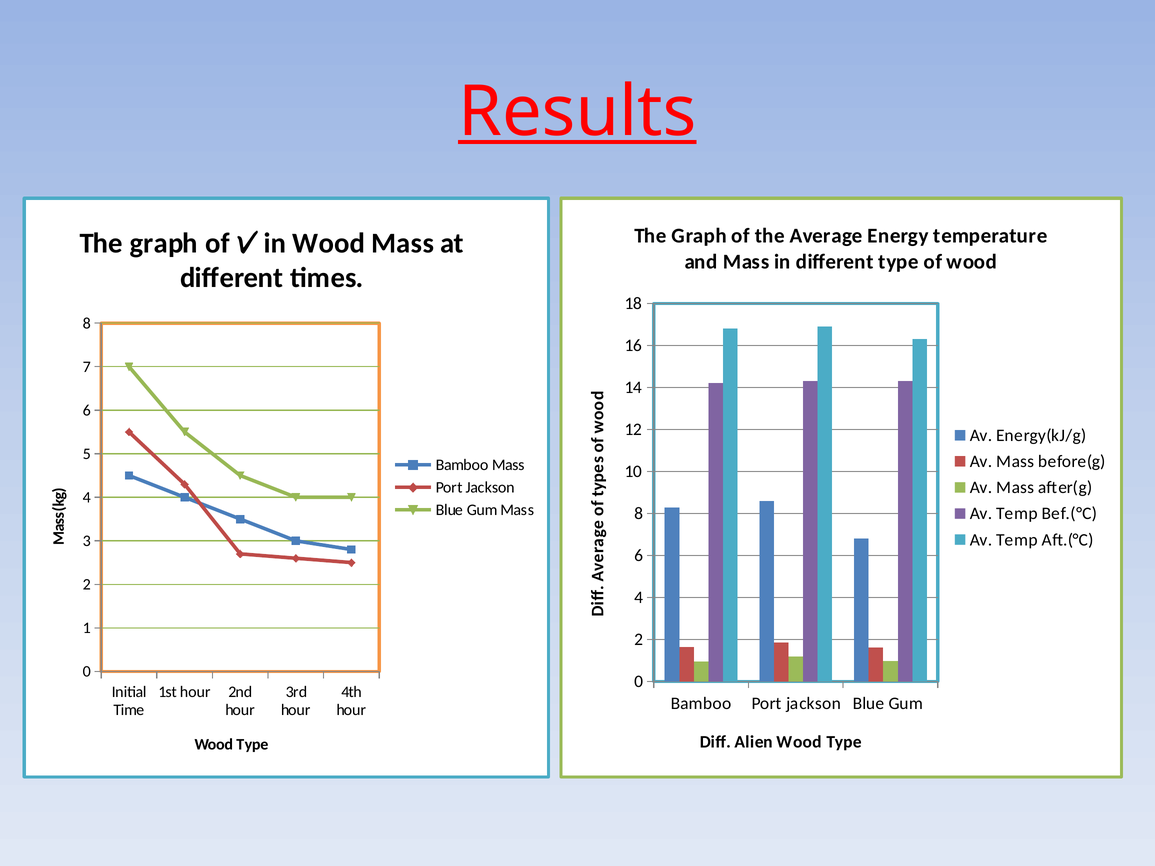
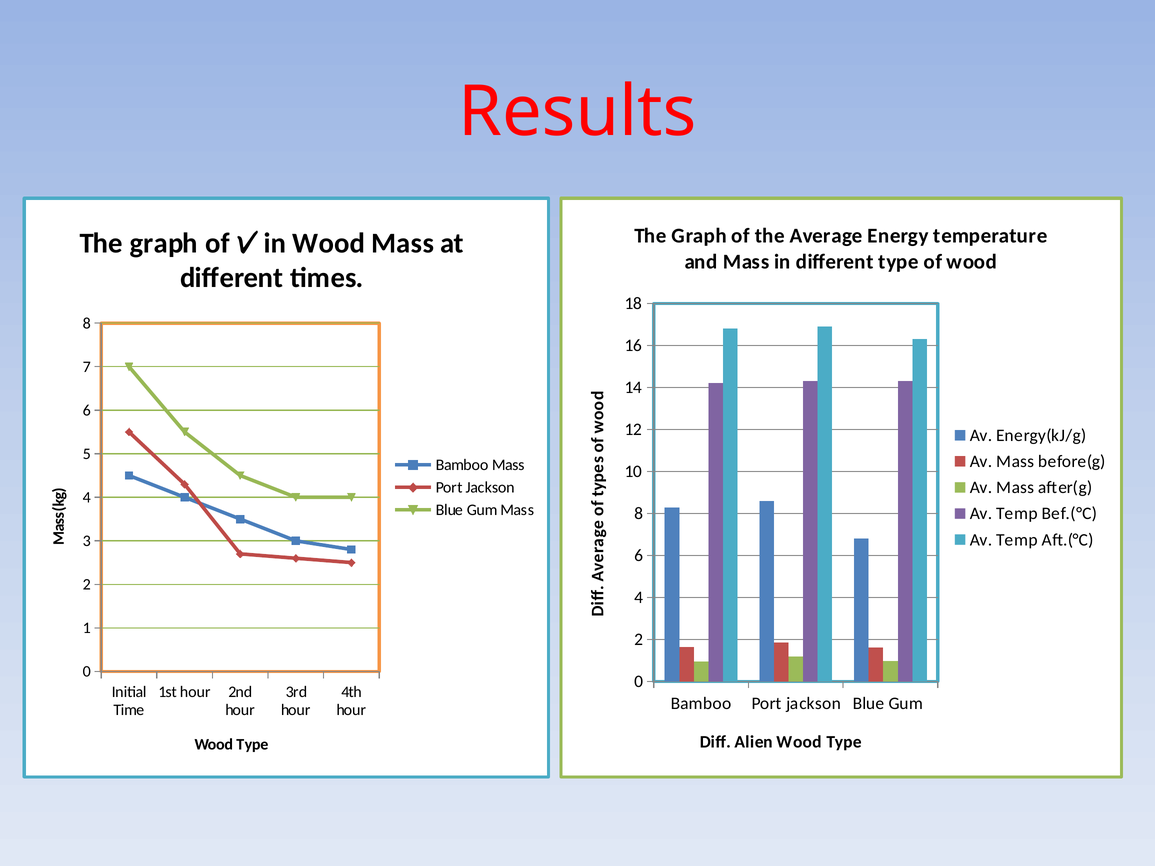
Results underline: present -> none (577, 112)
